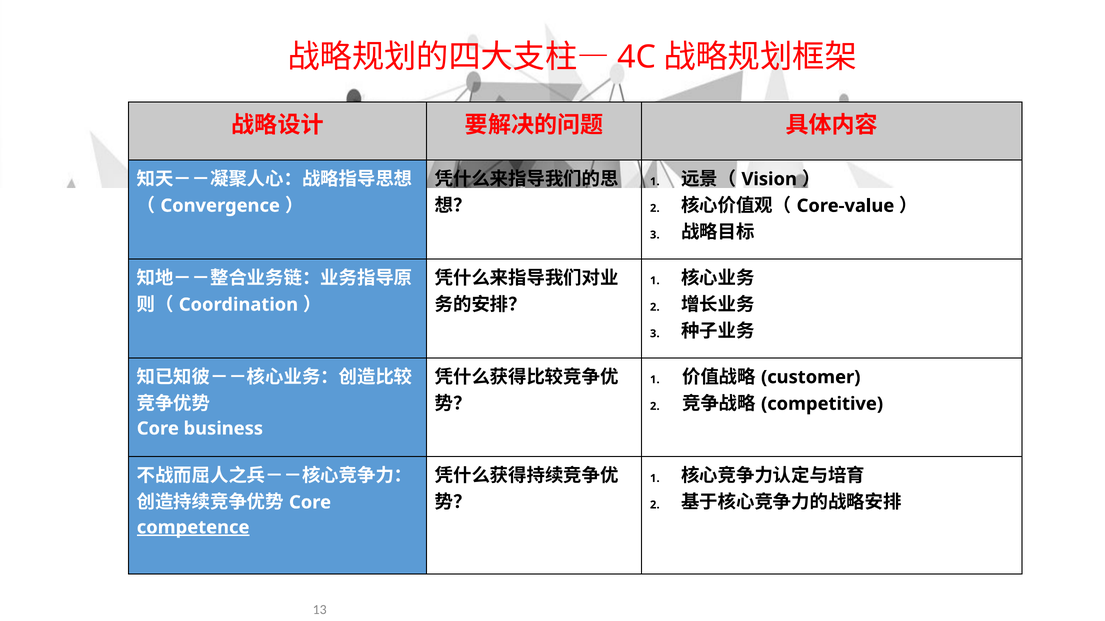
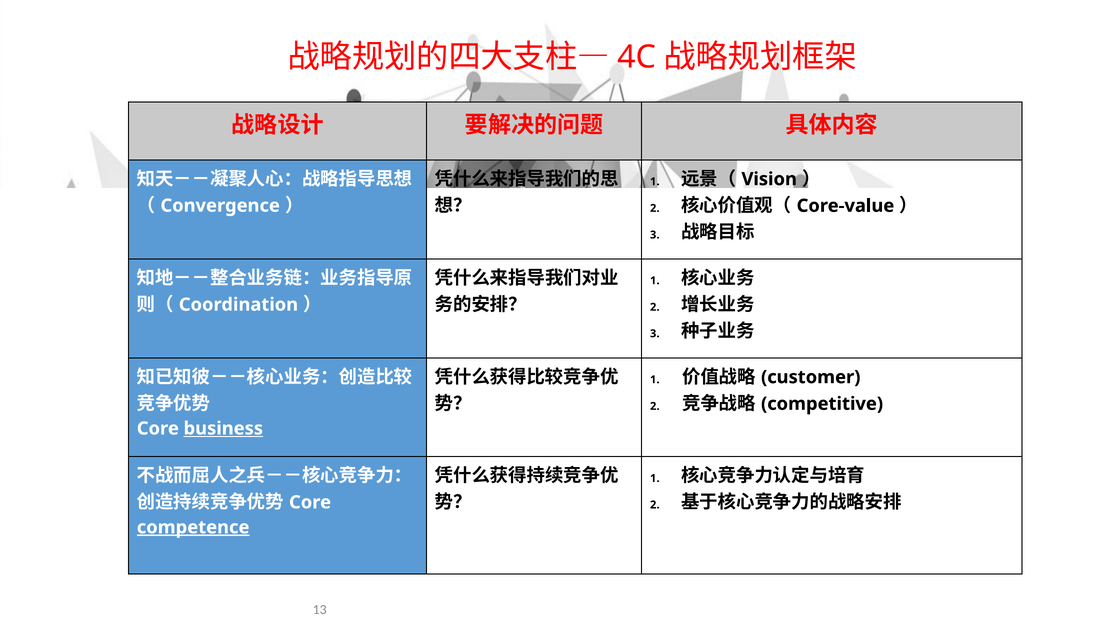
business underline: none -> present (223, 429)
